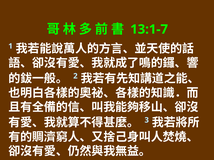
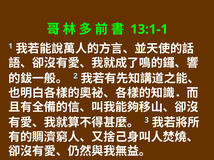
13:1-7: 13:1-7 -> 13:1-1 (149, 29)
